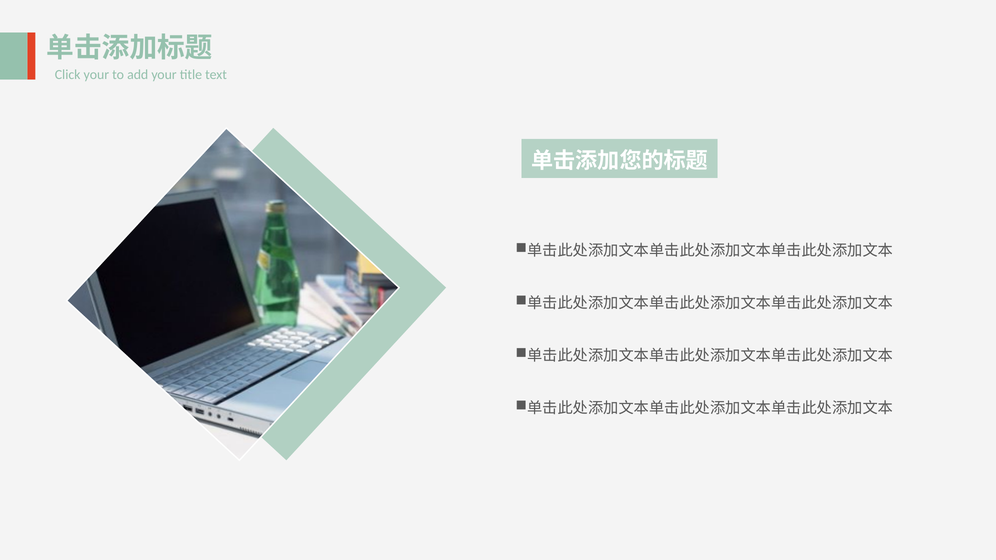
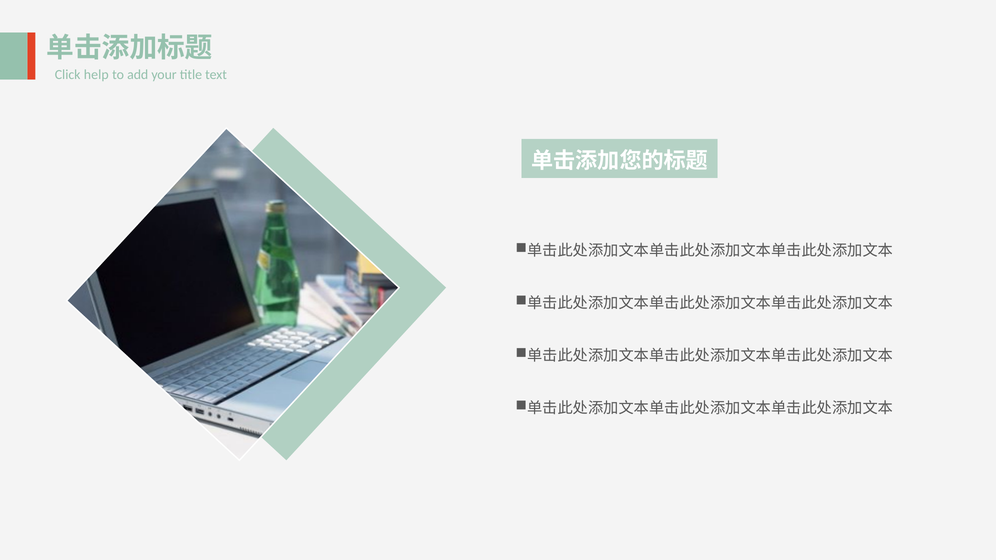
Click your: your -> help (96, 75)
